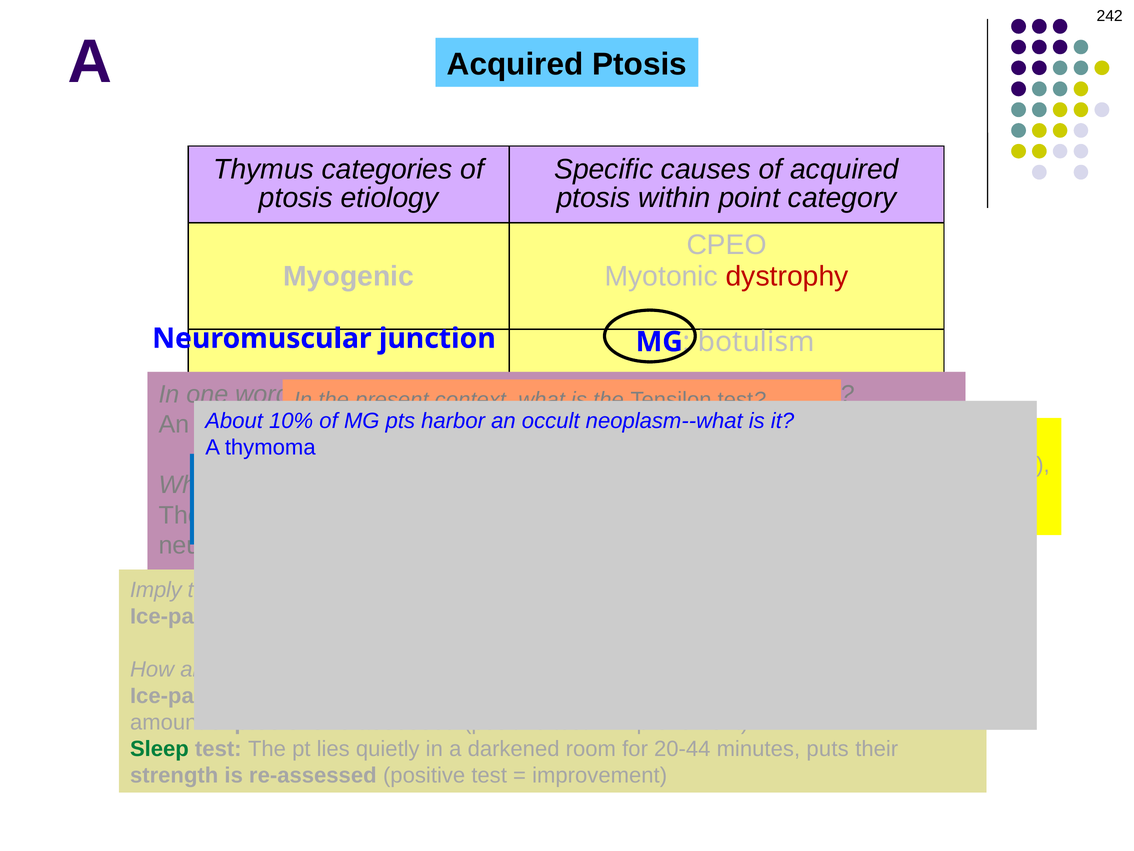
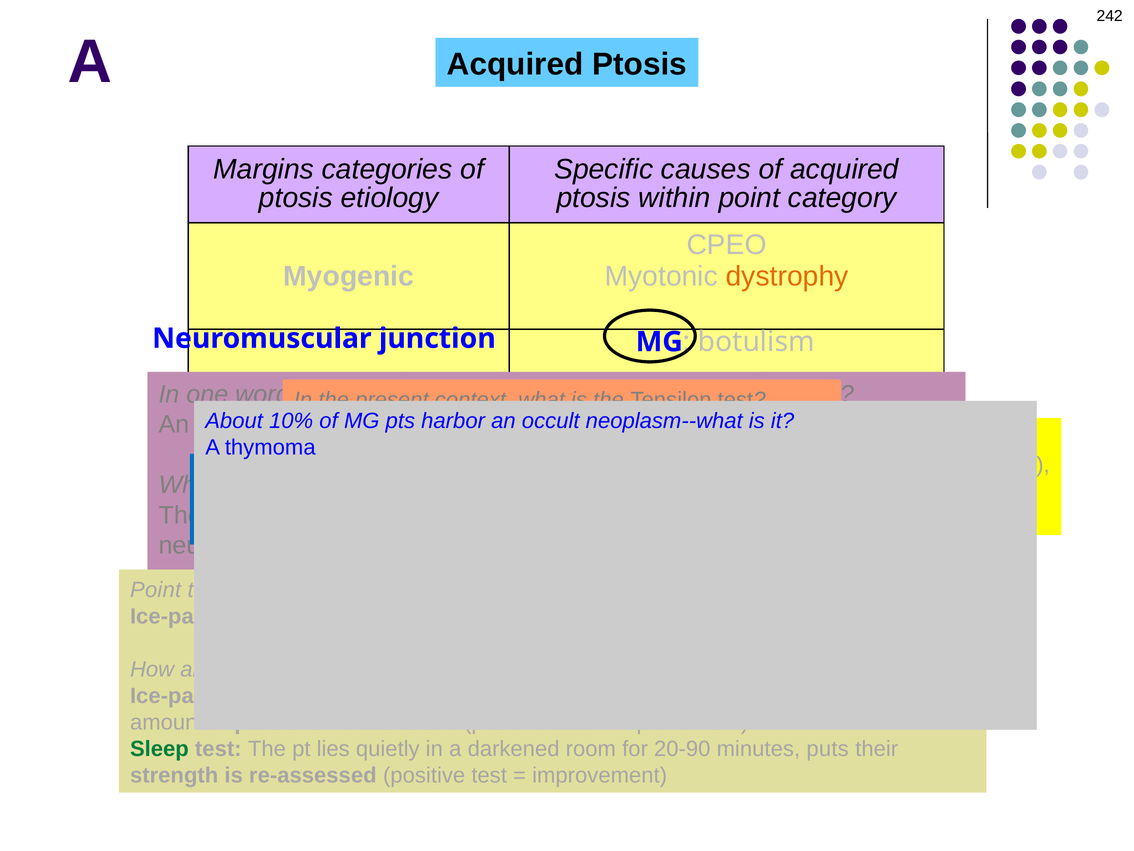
Thymus: Thymus -> Margins (264, 169)
dystrophy colour: red -> orange (787, 276)
Imply: Imply -> Point (156, 590)
20-44: 20-44 -> 20-90 (682, 748)
